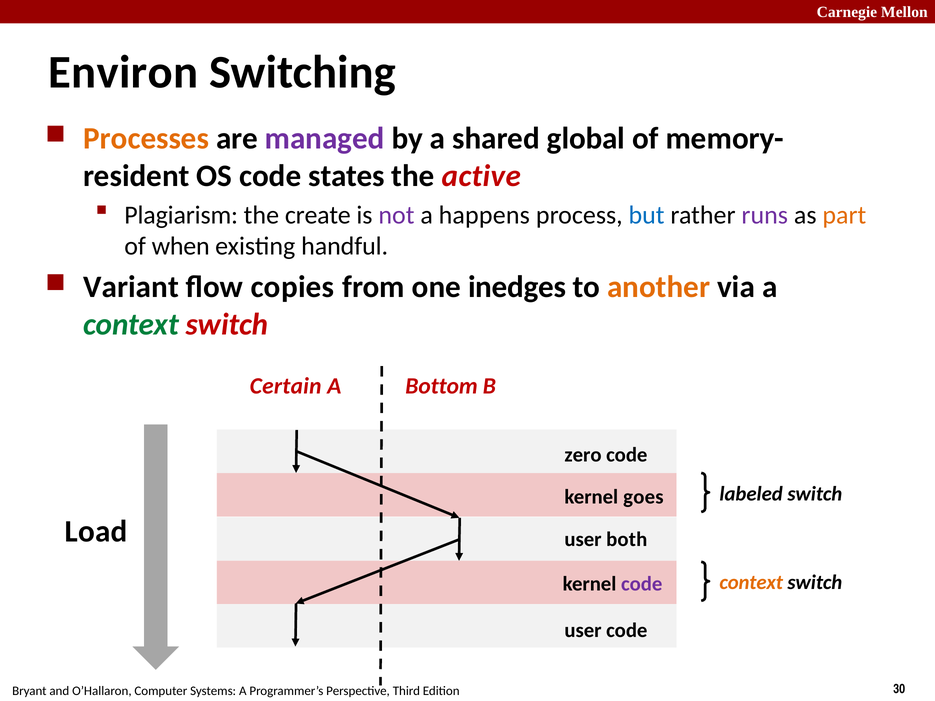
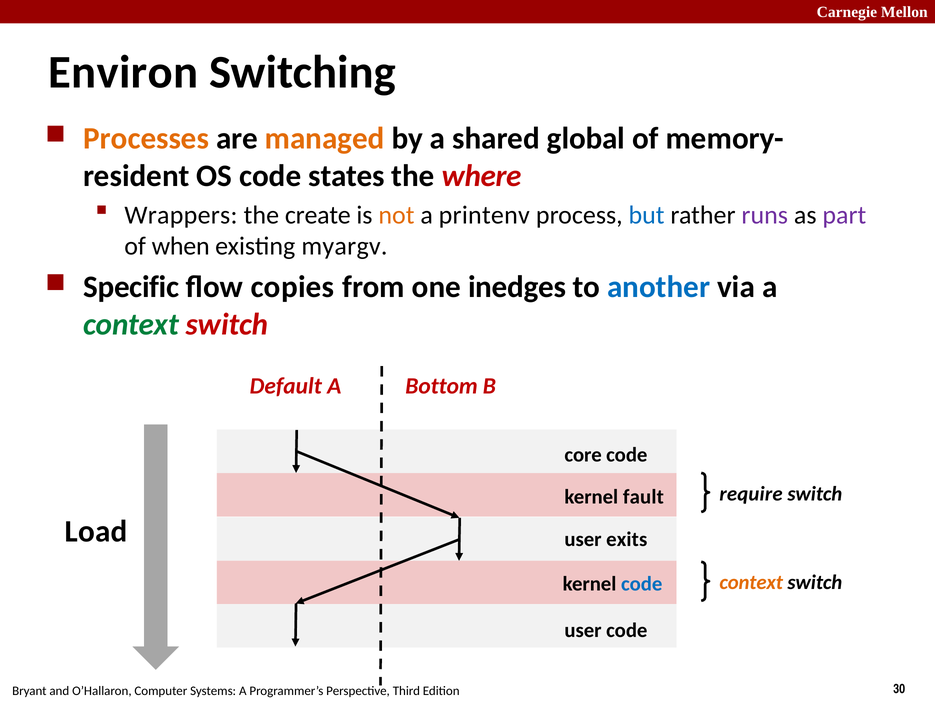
managed colour: purple -> orange (325, 139)
active: active -> where (482, 176)
Plagiarism: Plagiarism -> Wrappers (181, 215)
not colour: purple -> orange (396, 215)
happens: happens -> printenv (484, 215)
part colour: orange -> purple (844, 215)
handful: handful -> myargv (344, 246)
Variant: Variant -> Specific (131, 287)
another colour: orange -> blue (659, 287)
Certain: Certain -> Default (286, 386)
zero: zero -> core (583, 455)
labeled: labeled -> require (751, 494)
goes: goes -> fault (643, 497)
both: both -> exits (627, 539)
code colour: purple -> blue (642, 584)
